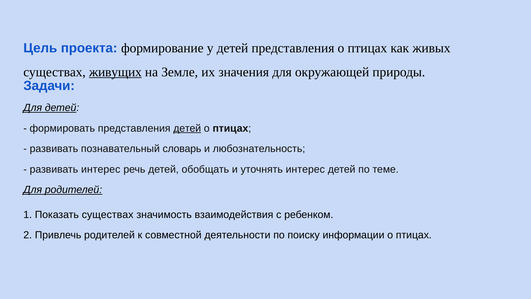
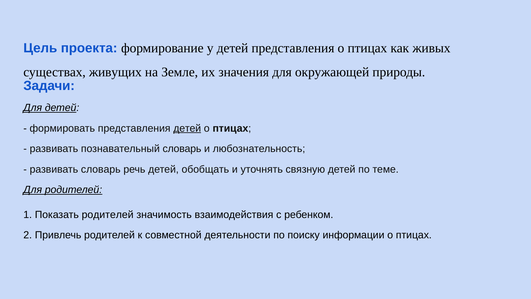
живущих underline: present -> none (115, 72)
развивать интерес: интерес -> словарь (101, 169)
уточнять интерес: интерес -> связную (305, 169)
Показать существах: существах -> родителей (108, 214)
